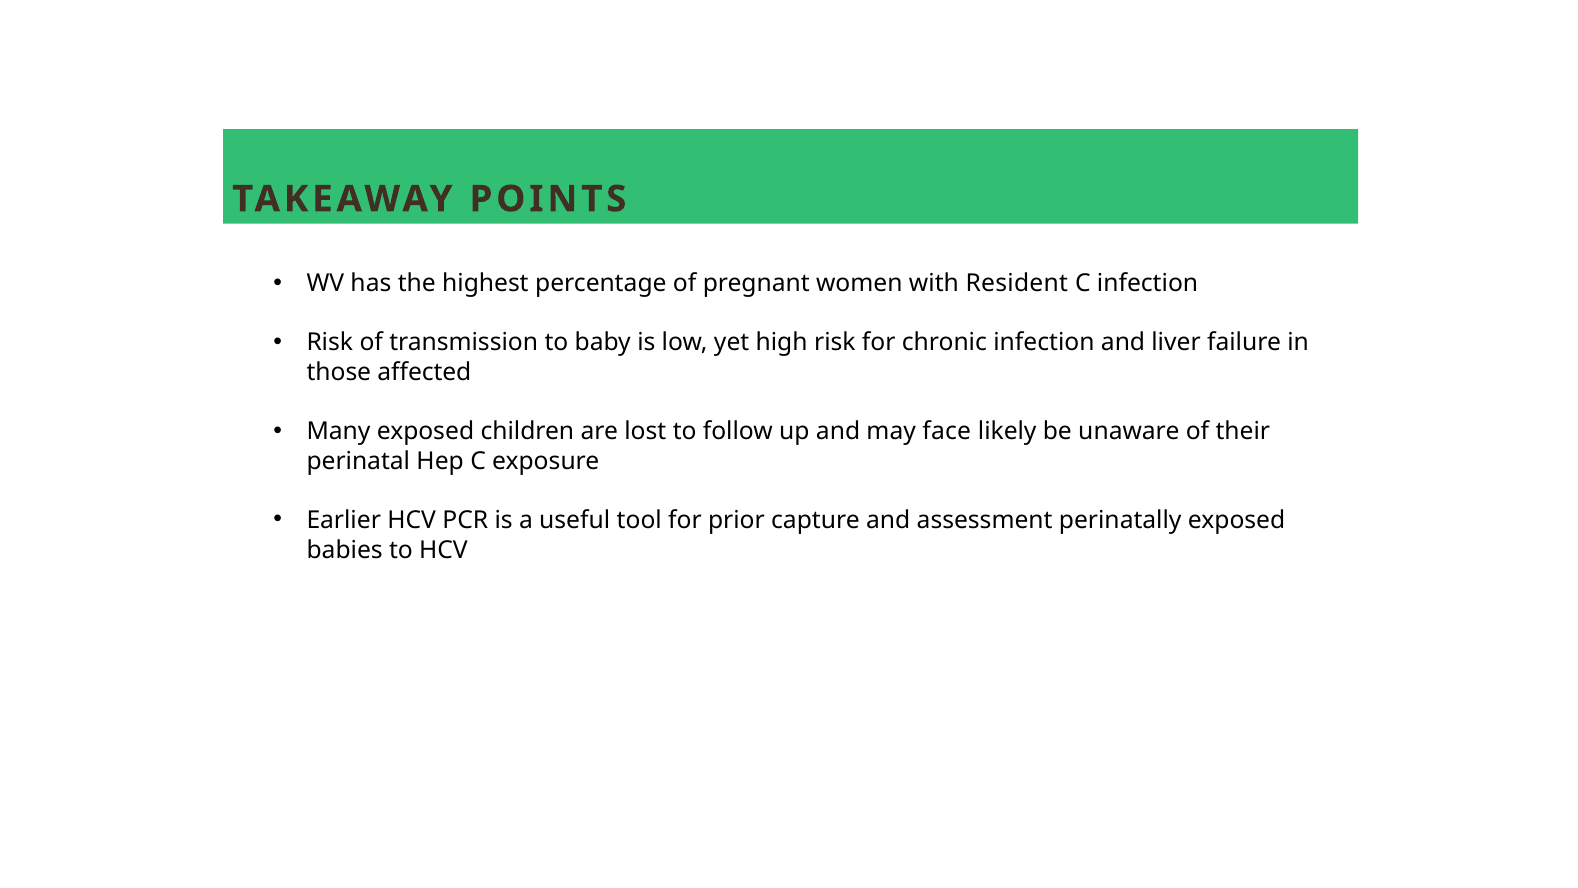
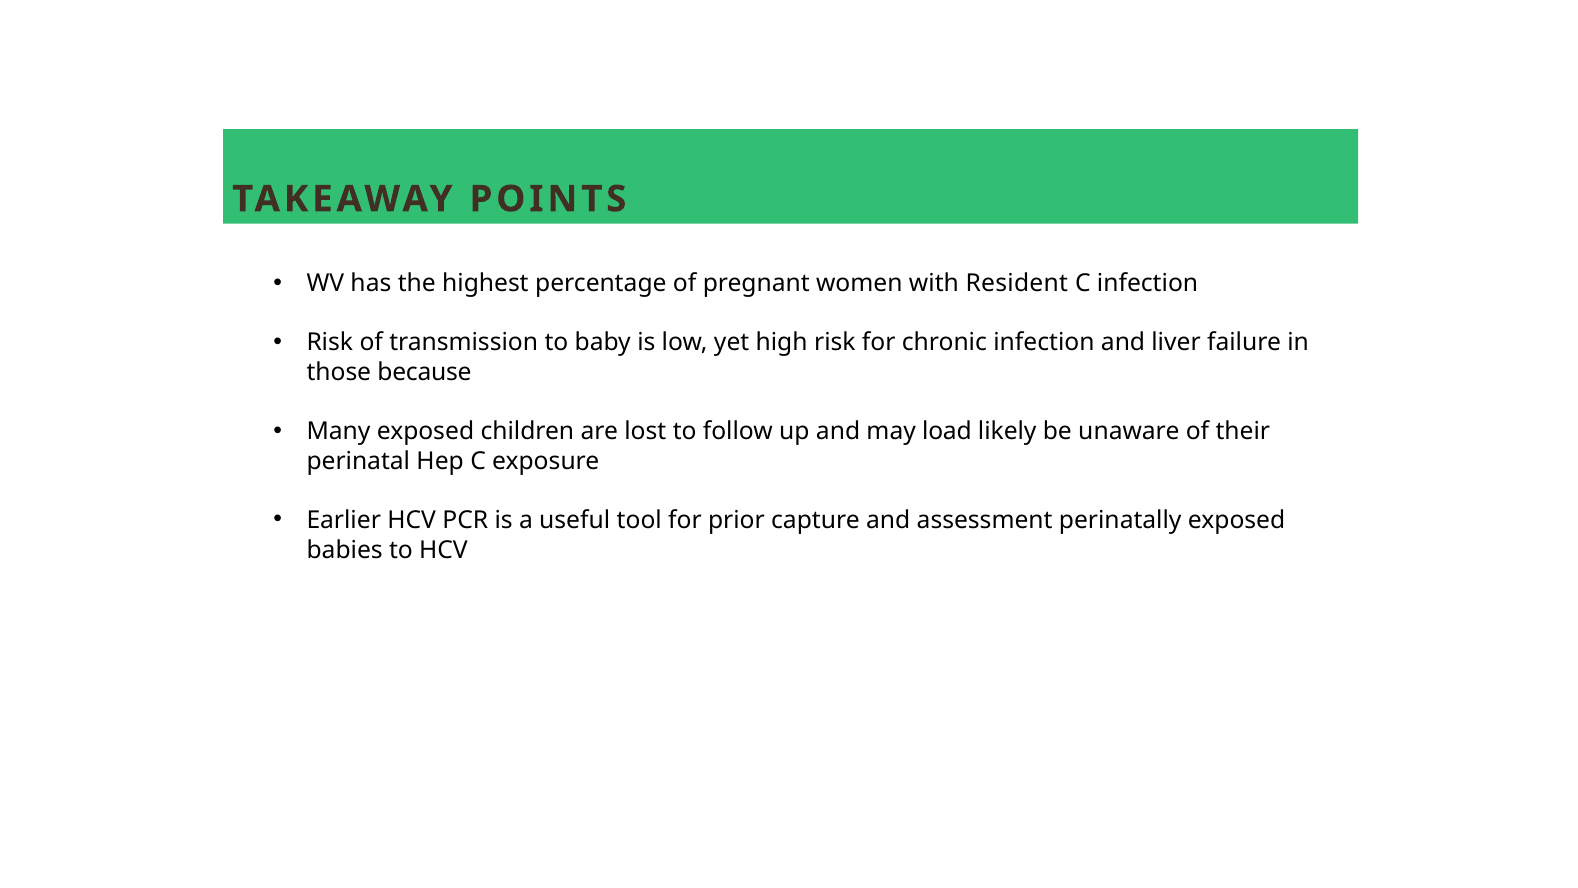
affected: affected -> because (424, 372)
face: face -> load (947, 431)
